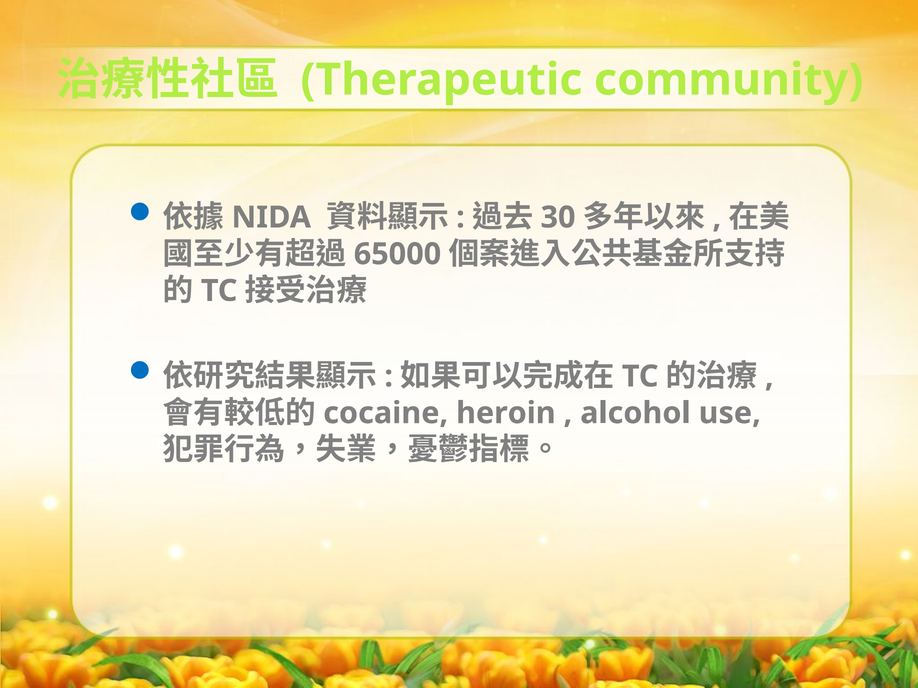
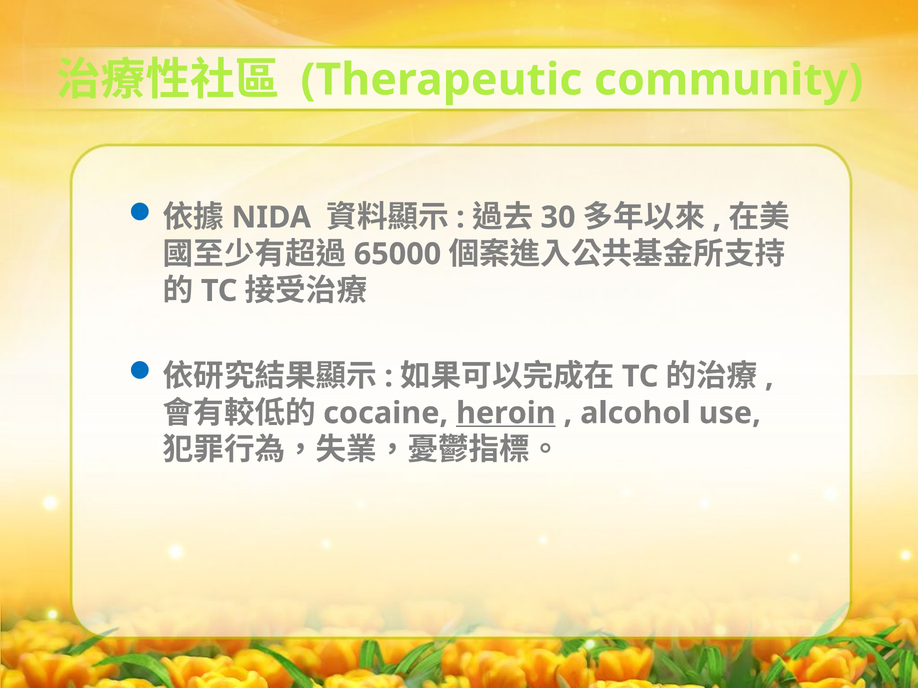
heroin underline: none -> present (506, 413)
